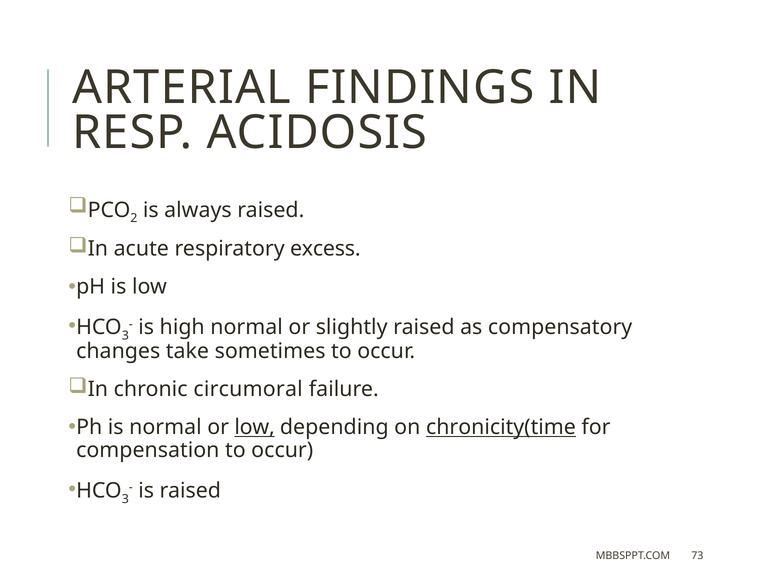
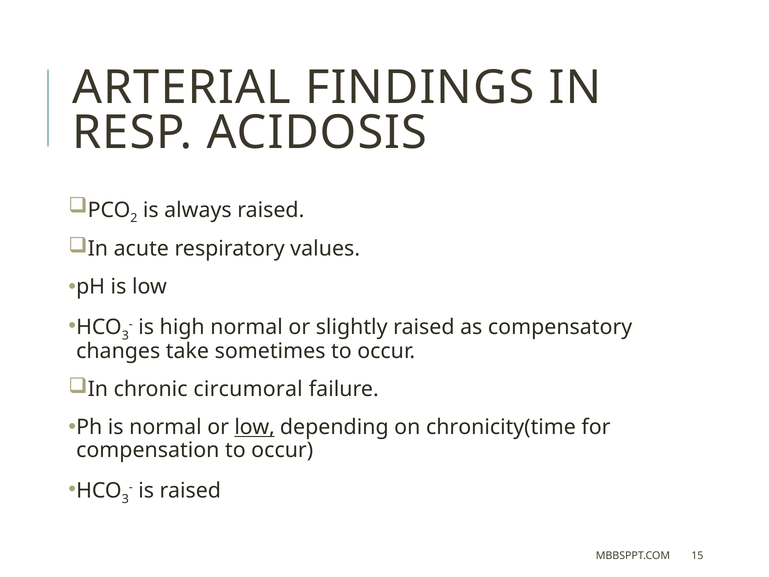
excess: excess -> values (325, 249)
chronicity(time underline: present -> none (501, 427)
73: 73 -> 15 (697, 556)
